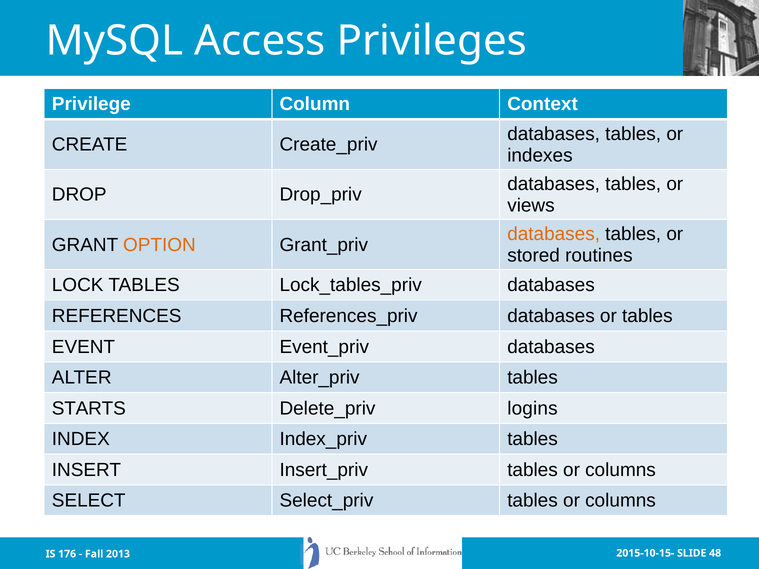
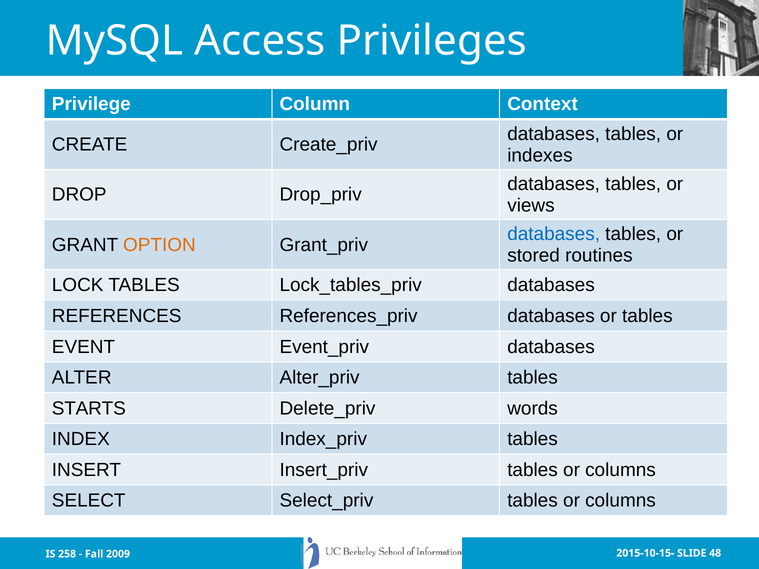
databases colour: orange -> blue (554, 234)
logins: logins -> words (533, 408)
176: 176 -> 258 (67, 554)
2013: 2013 -> 2009 (118, 554)
